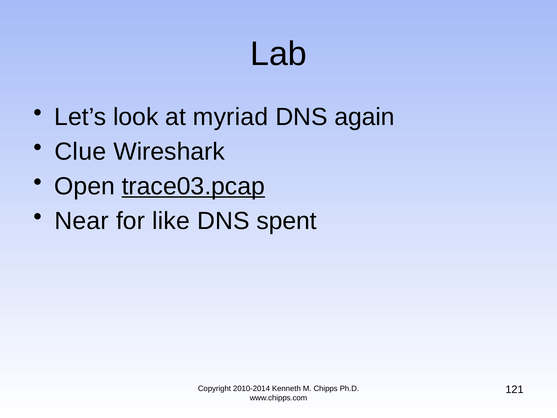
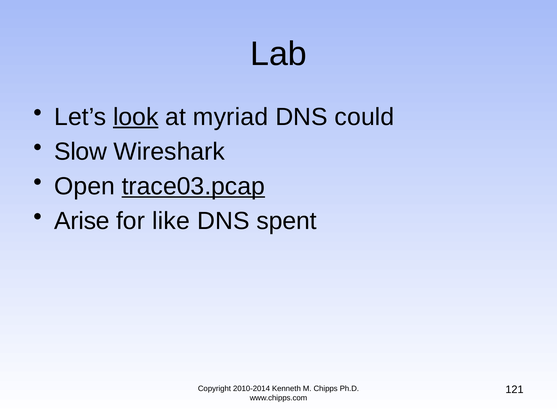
look underline: none -> present (136, 117)
again: again -> could (364, 117)
Clue: Clue -> Slow (81, 152)
Near: Near -> Arise (82, 221)
